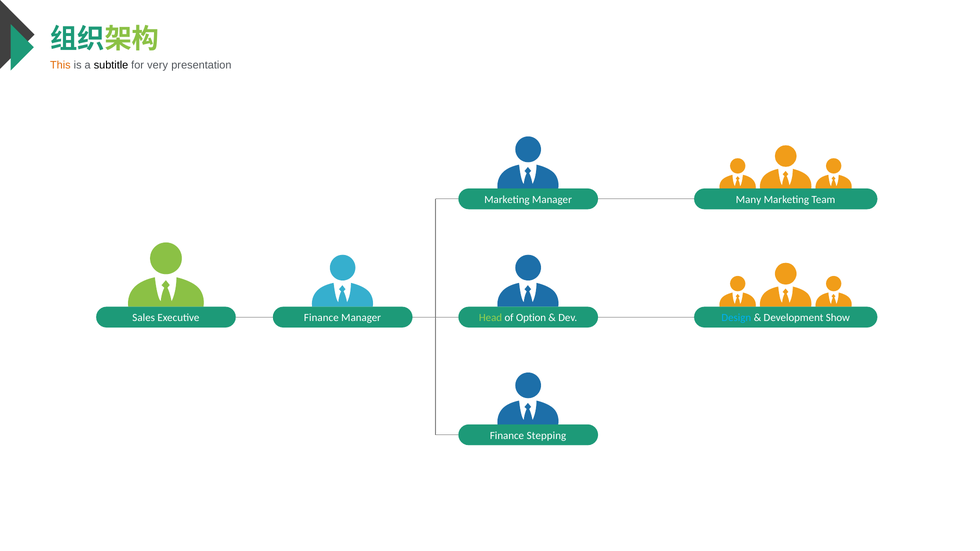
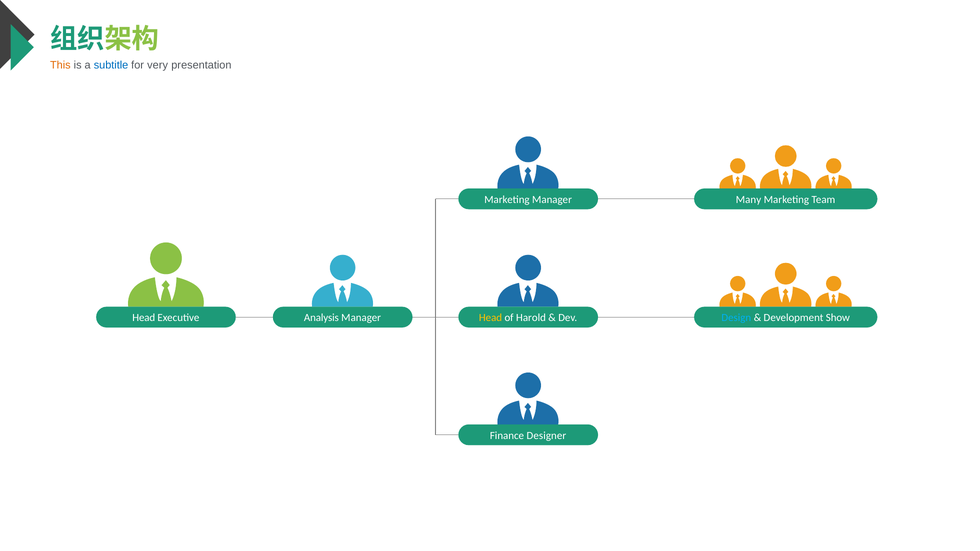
subtitle colour: black -> blue (111, 65)
Sales: Sales -> Head (144, 318)
Executive Finance: Finance -> Analysis (321, 318)
Head colour: light green -> yellow (491, 318)
Option: Option -> Harold (531, 318)
Stepping: Stepping -> Designer (546, 436)
